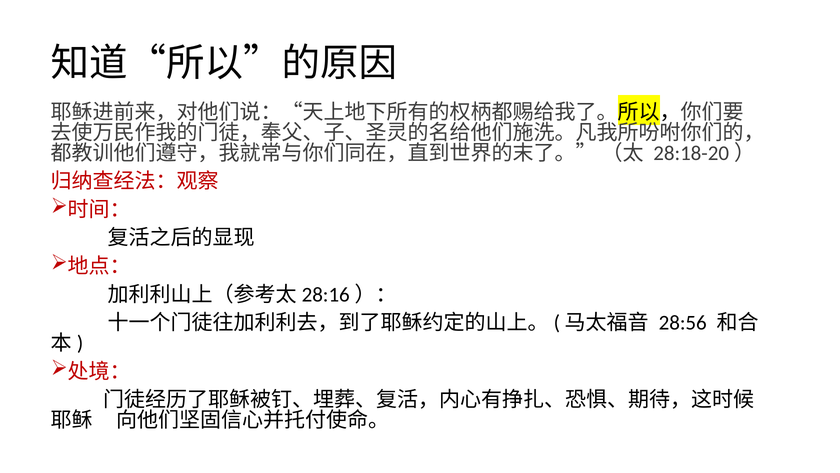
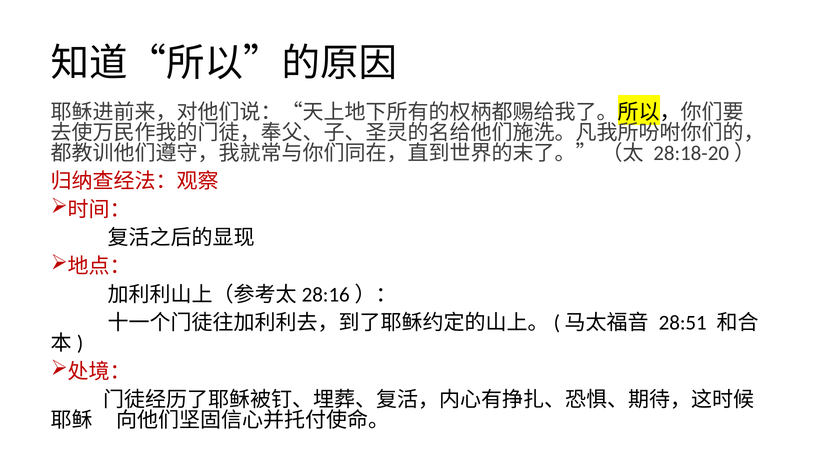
28:56: 28:56 -> 28:51 (683, 323)
